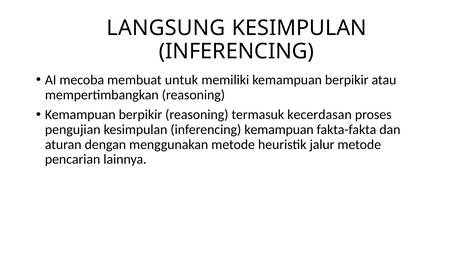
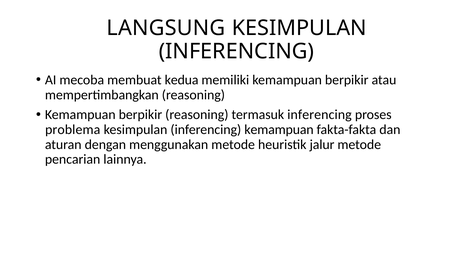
untuk: untuk -> kedua (182, 80)
termasuk kecerdasan: kecerdasan -> inferencing (319, 115)
pengujian: pengujian -> problema (73, 130)
